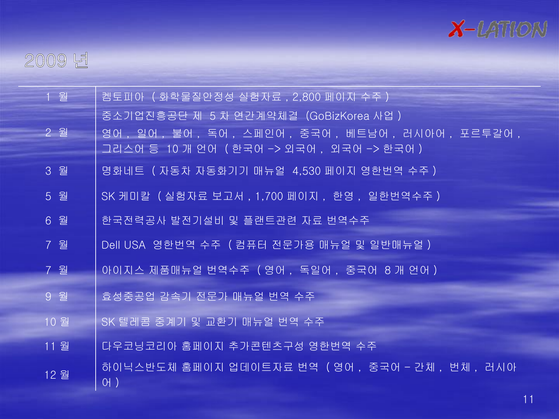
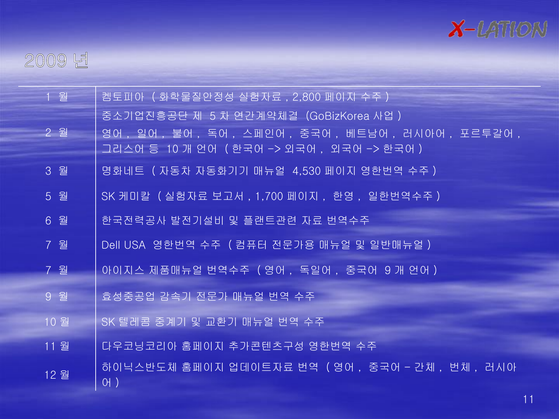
8: 8 -> 9 (388, 271)
